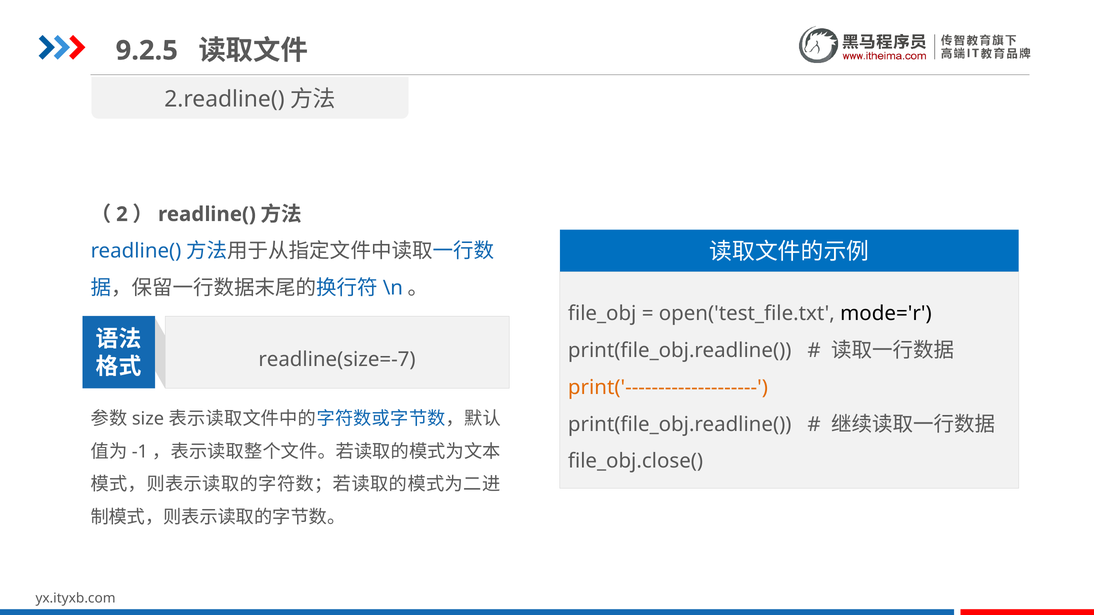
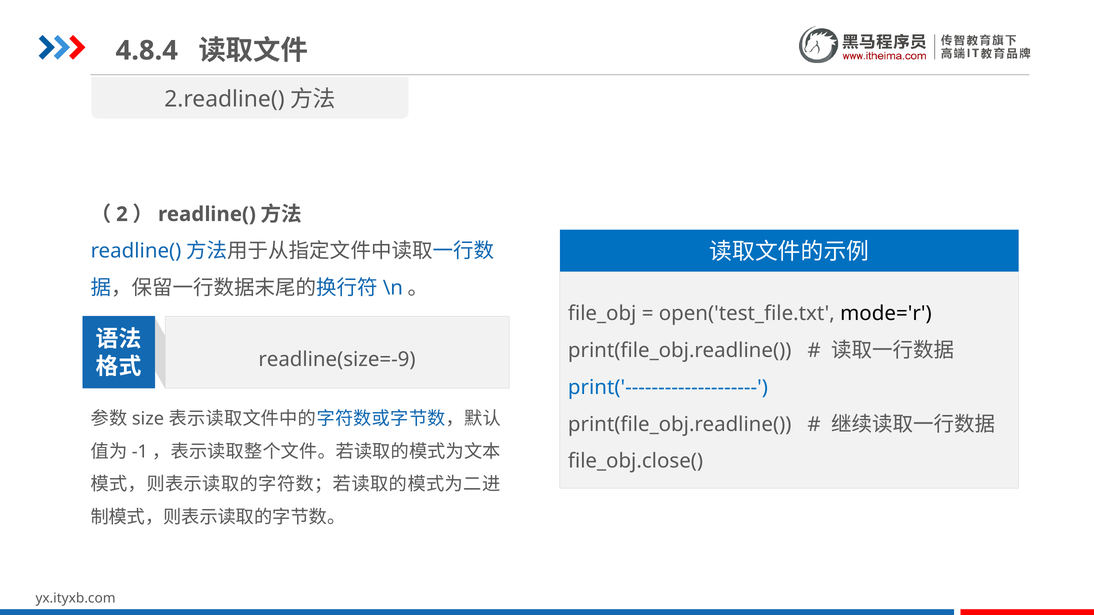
9.2.5: 9.2.5 -> 4.8.4 (147, 51)
readline(size=-7: readline(size=-7 -> readline(size=-9 (337, 360)
print('-------------------- colour: orange -> blue (668, 388)
